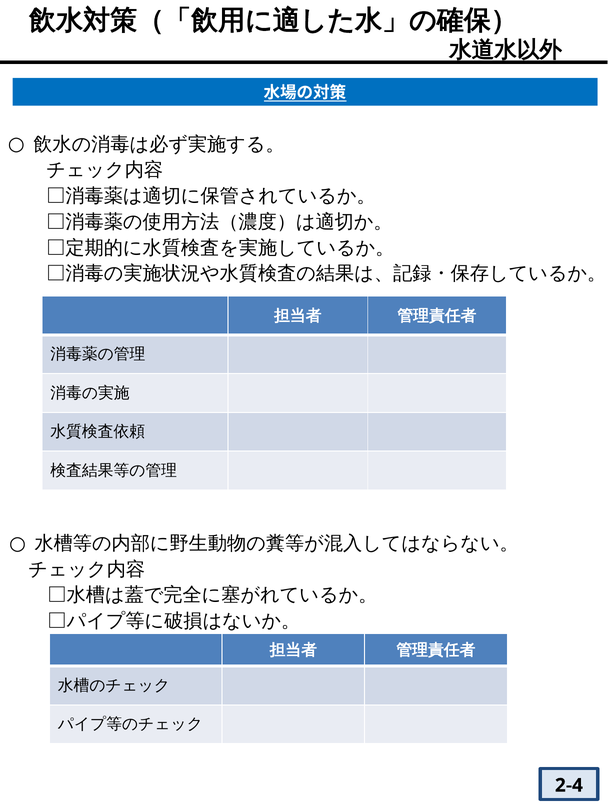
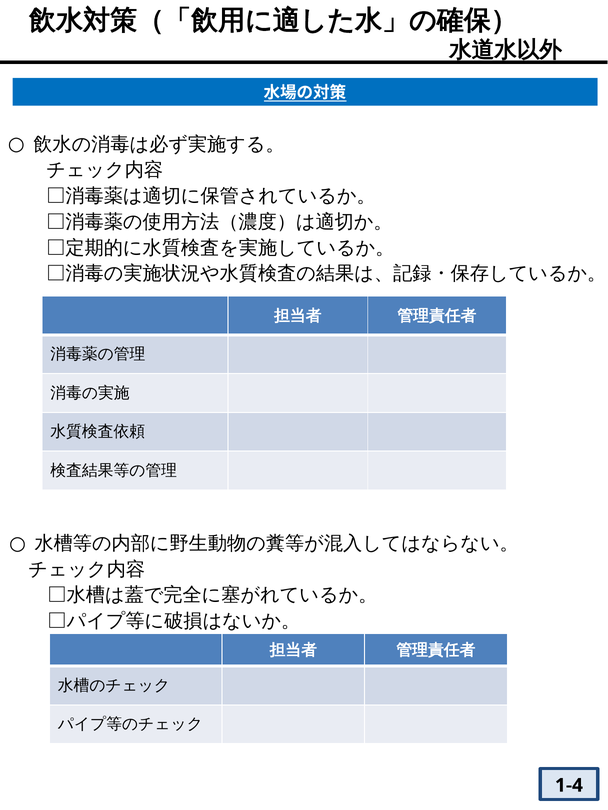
2-4: 2-4 -> 1-4 (569, 786)
